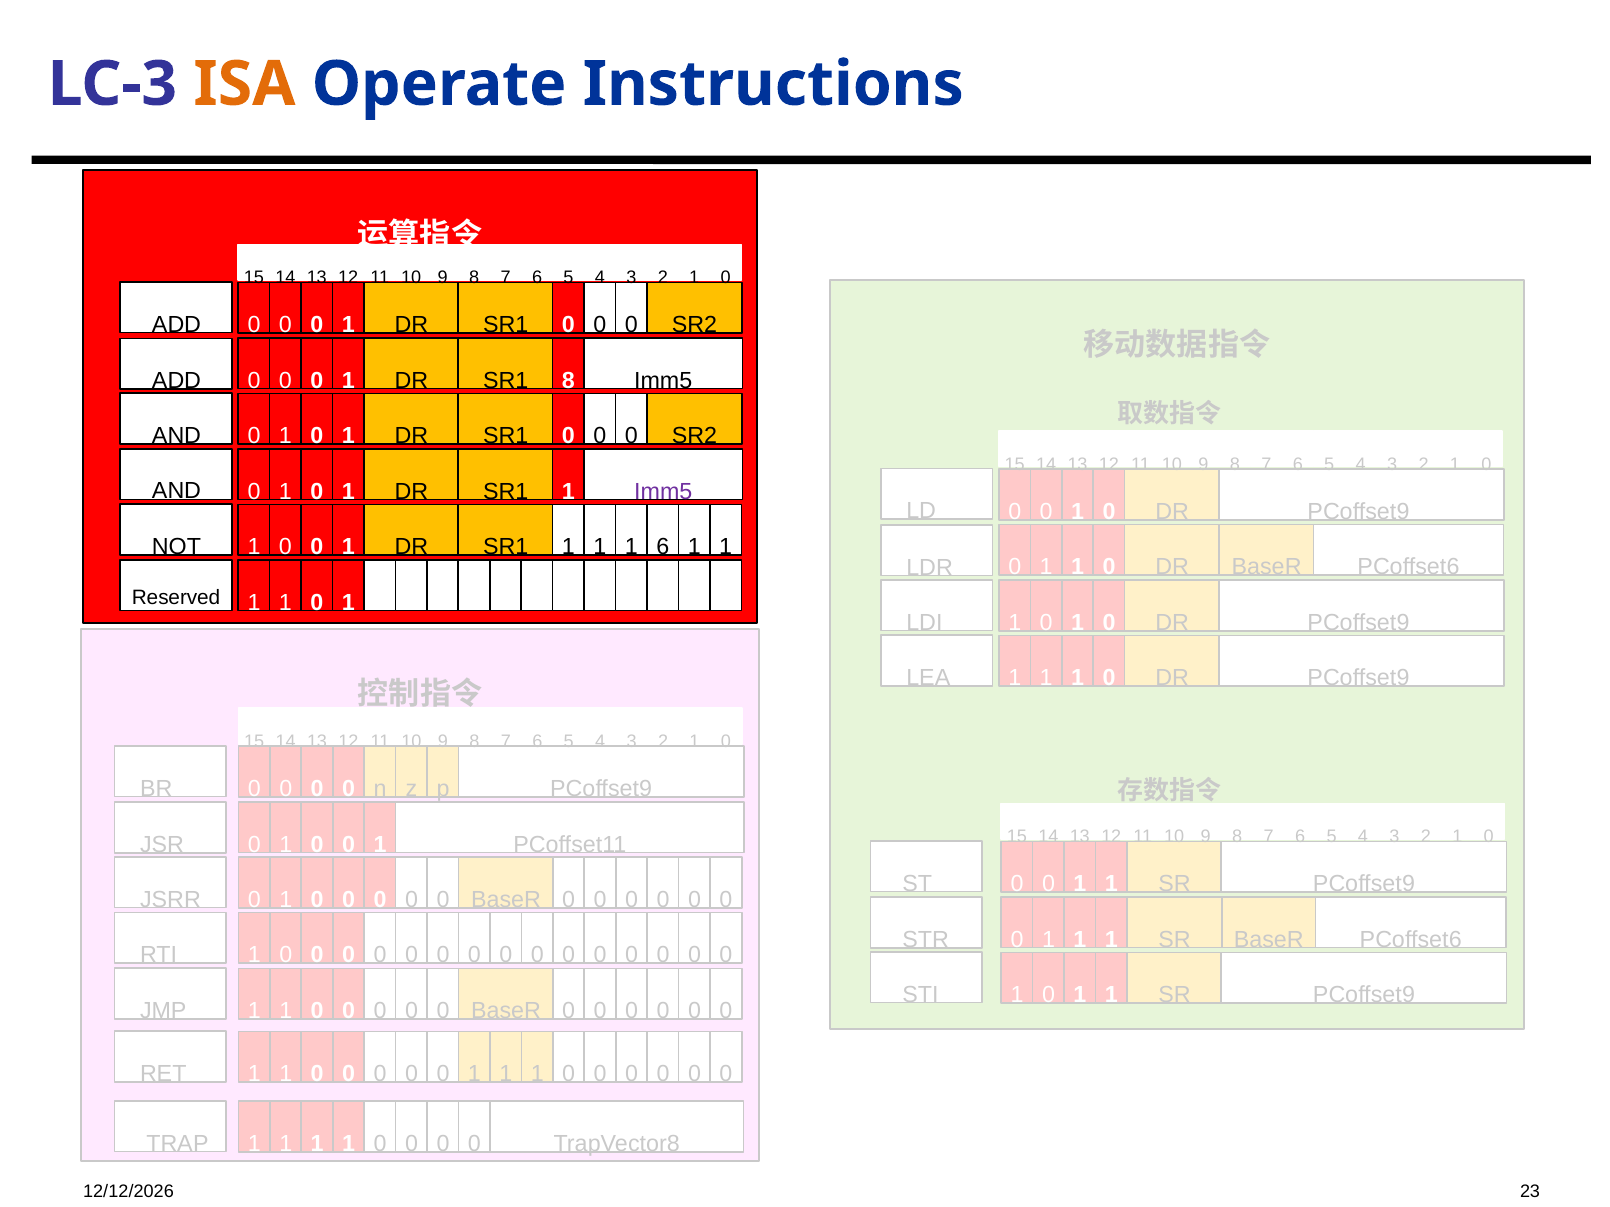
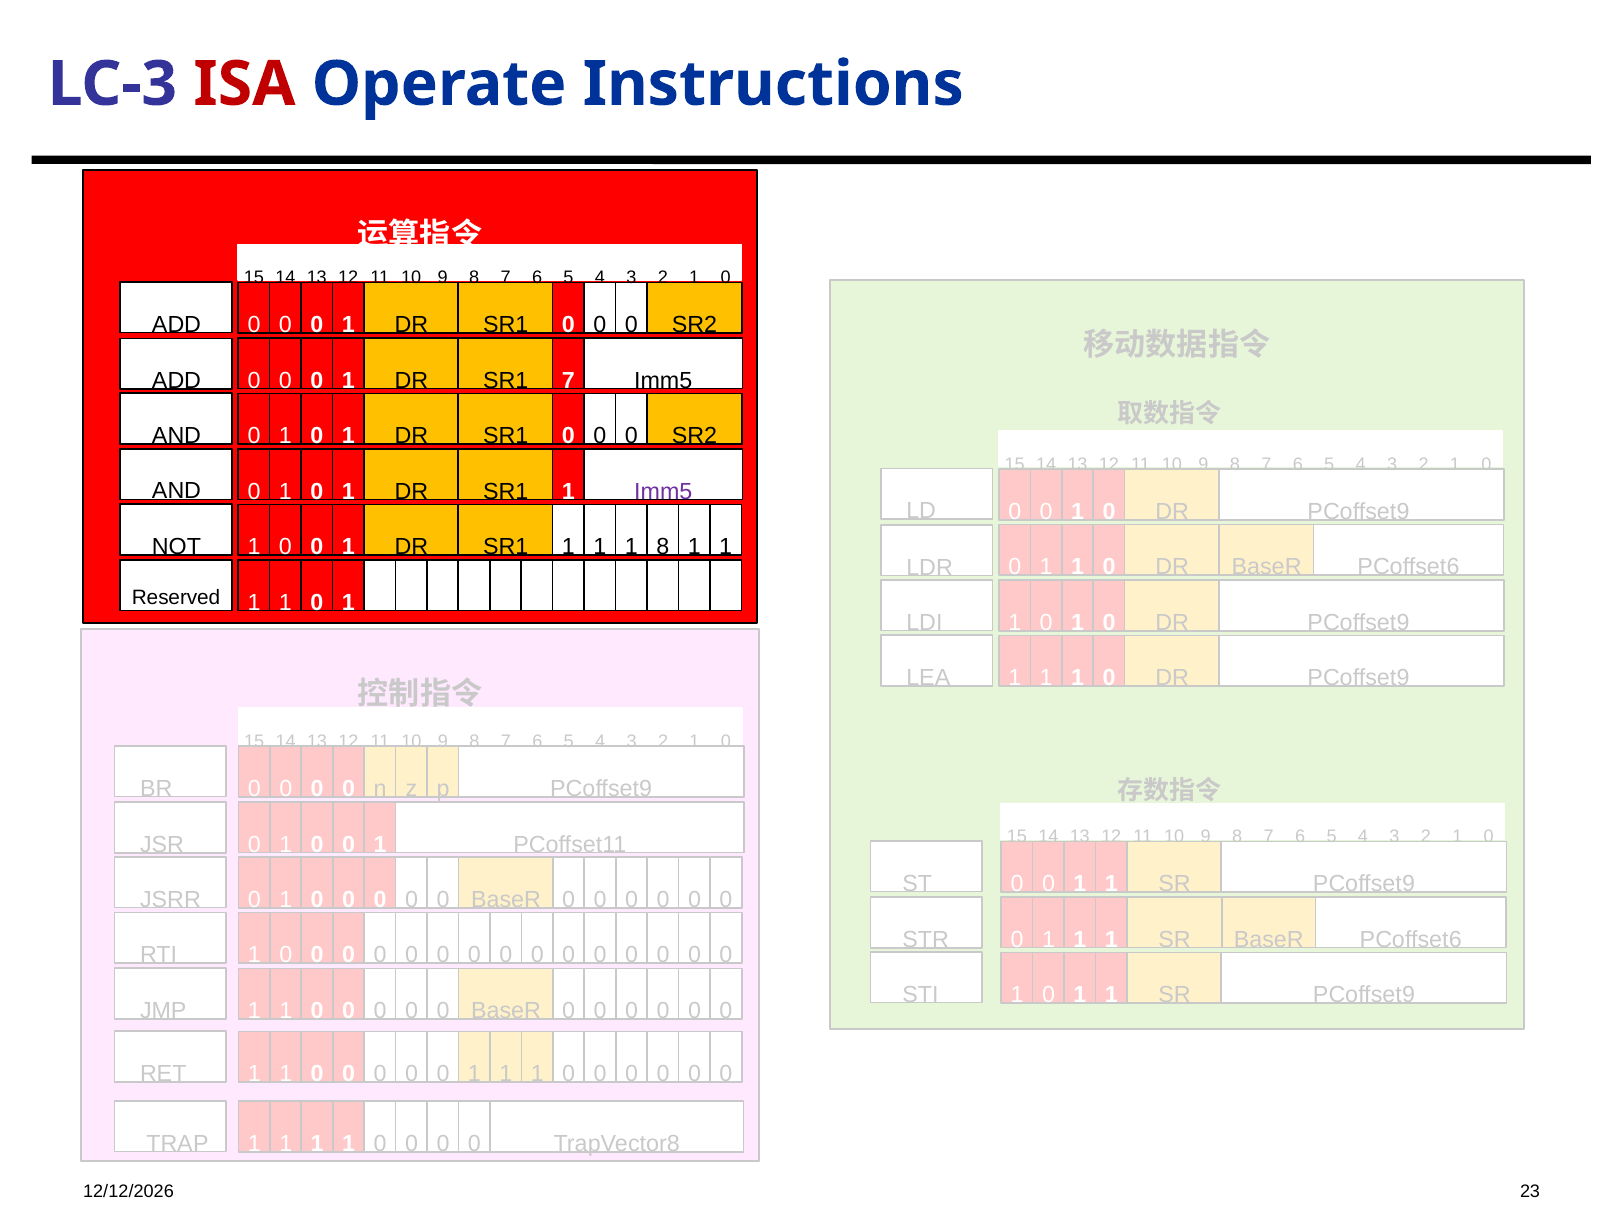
ISA colour: orange -> red (244, 84)
SR1 8: 8 -> 7 (568, 381)
1 6: 6 -> 8 (663, 547)
